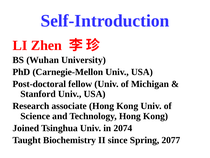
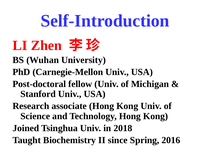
2074: 2074 -> 2018 (123, 128)
2077: 2077 -> 2016 (171, 140)
